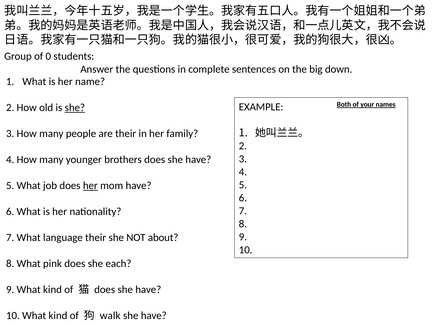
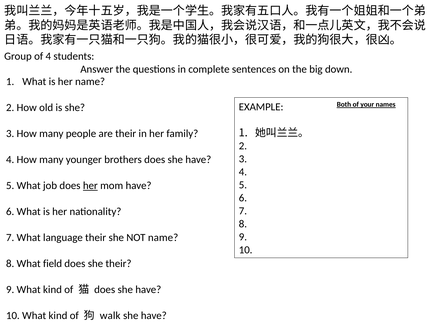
of 0: 0 -> 4 (48, 56)
she underline: present -> none (75, 108)
NOT about: about -> name (163, 237)
pink: pink -> field (53, 263)
she each: each -> their (118, 263)
